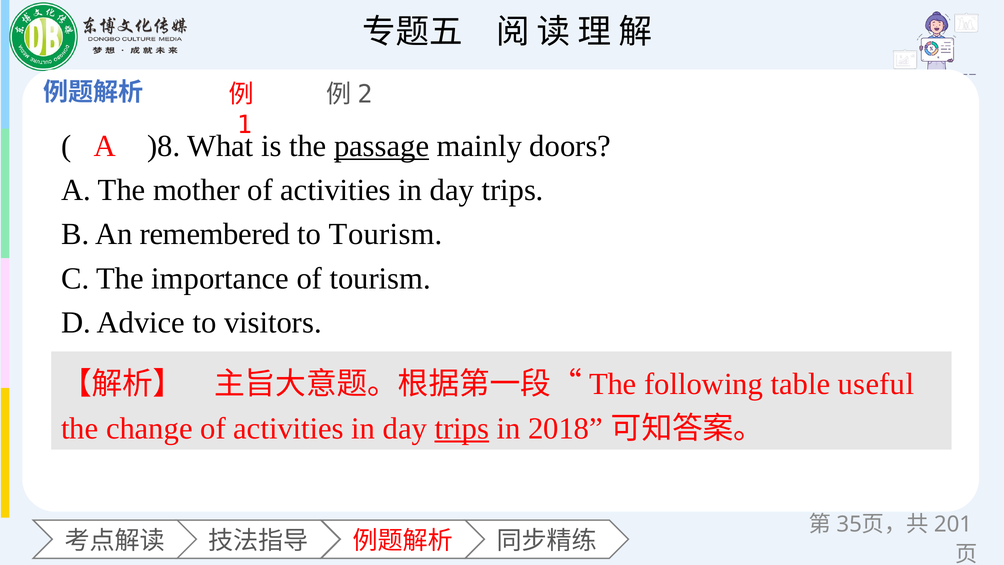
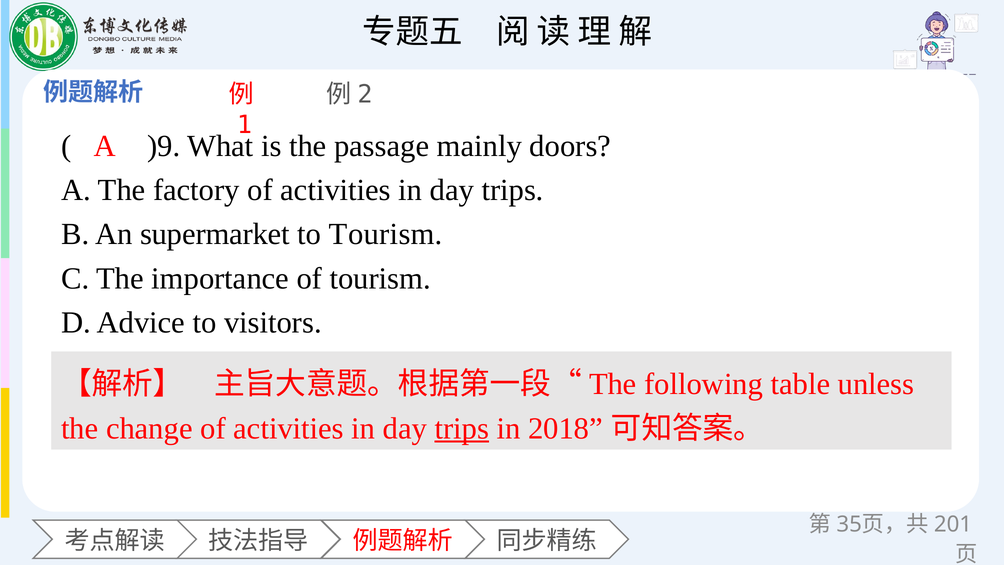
)8: )8 -> )9 (164, 146)
passage underline: present -> none (382, 146)
mother: mother -> factory (196, 190)
remembered: remembered -> supermarket (215, 234)
useful: useful -> unless (876, 384)
